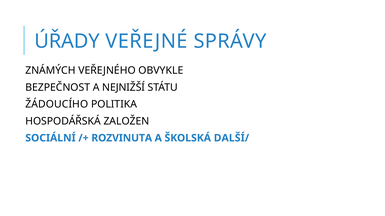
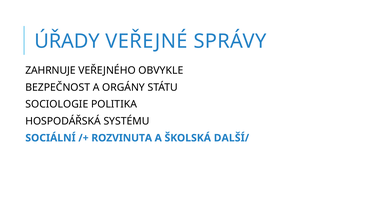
ZNÁMÝCH: ZNÁMÝCH -> ZAHRNUJE (50, 71)
NEJNIŽŠÍ: NEJNIŽŠÍ -> ORGÁNY (124, 88)
ŽÁDOUCÍHO: ŽÁDOUCÍHO -> SOCIOLOGIE (57, 105)
ZALOŽEN: ZALOŽEN -> SYSTÉMU (126, 121)
